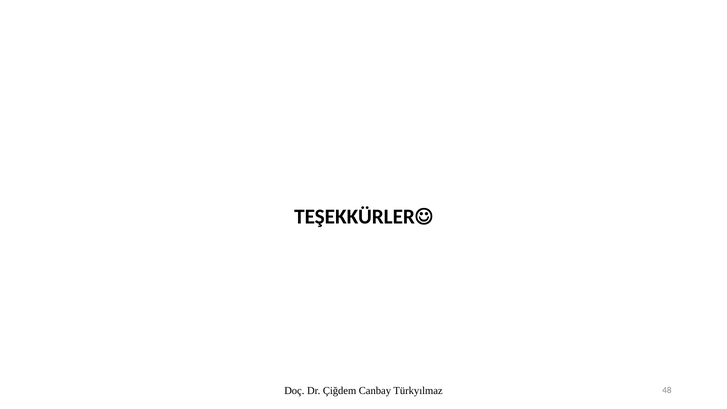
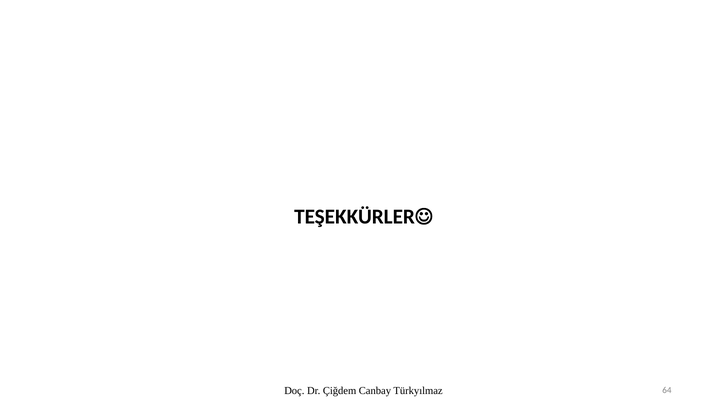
48: 48 -> 64 (667, 390)
